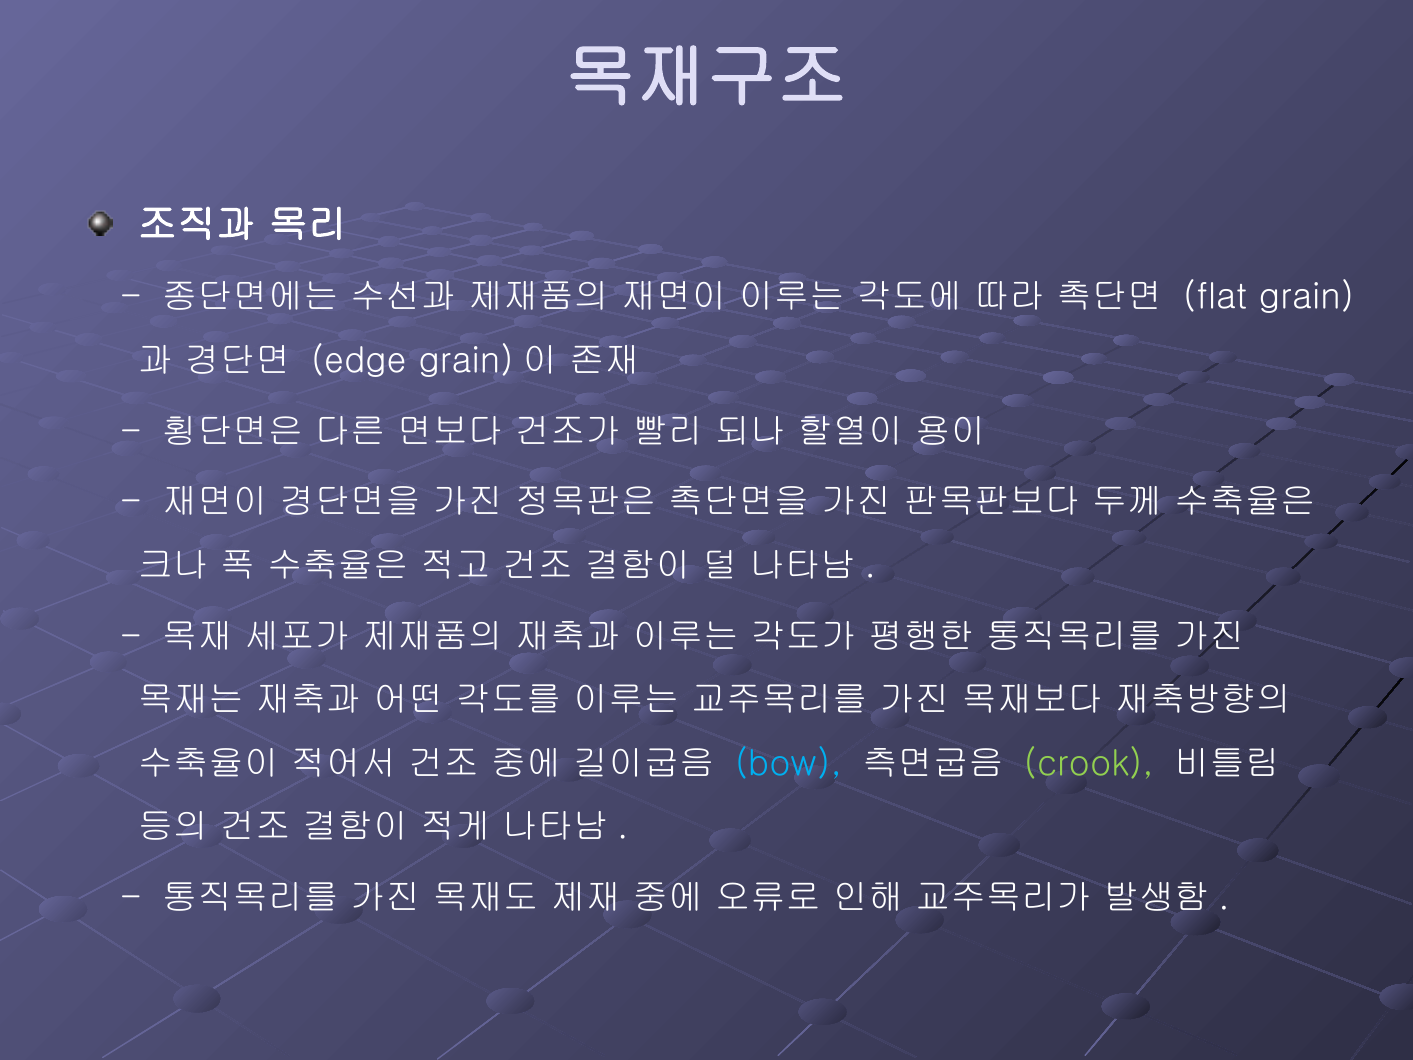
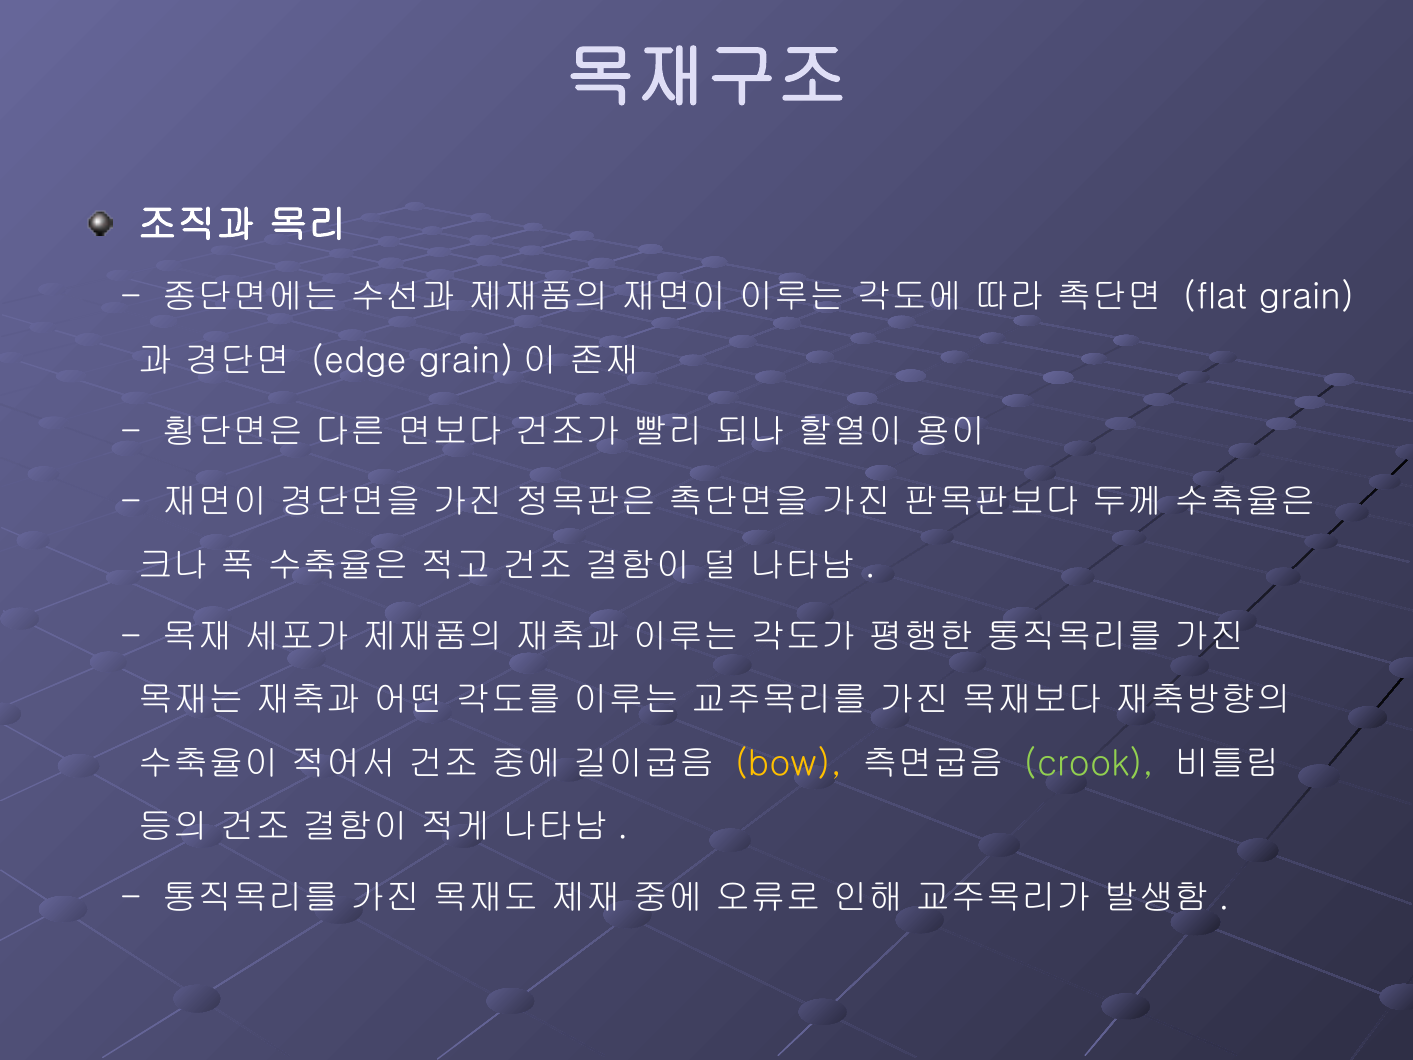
bow colour: light blue -> yellow (788, 763)
